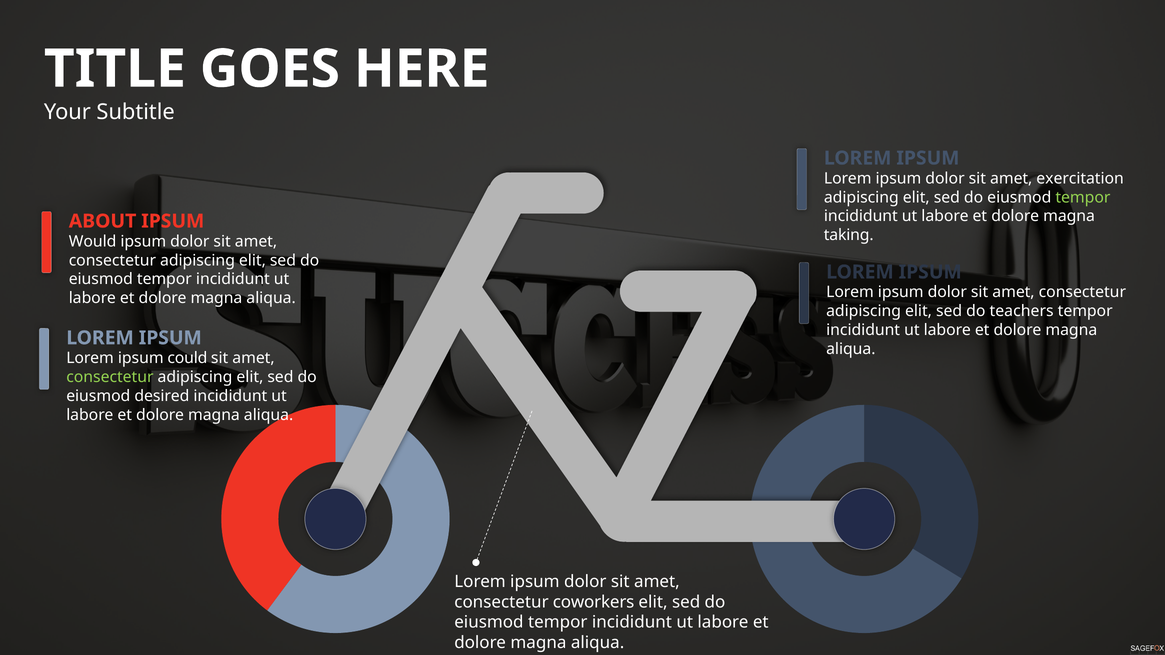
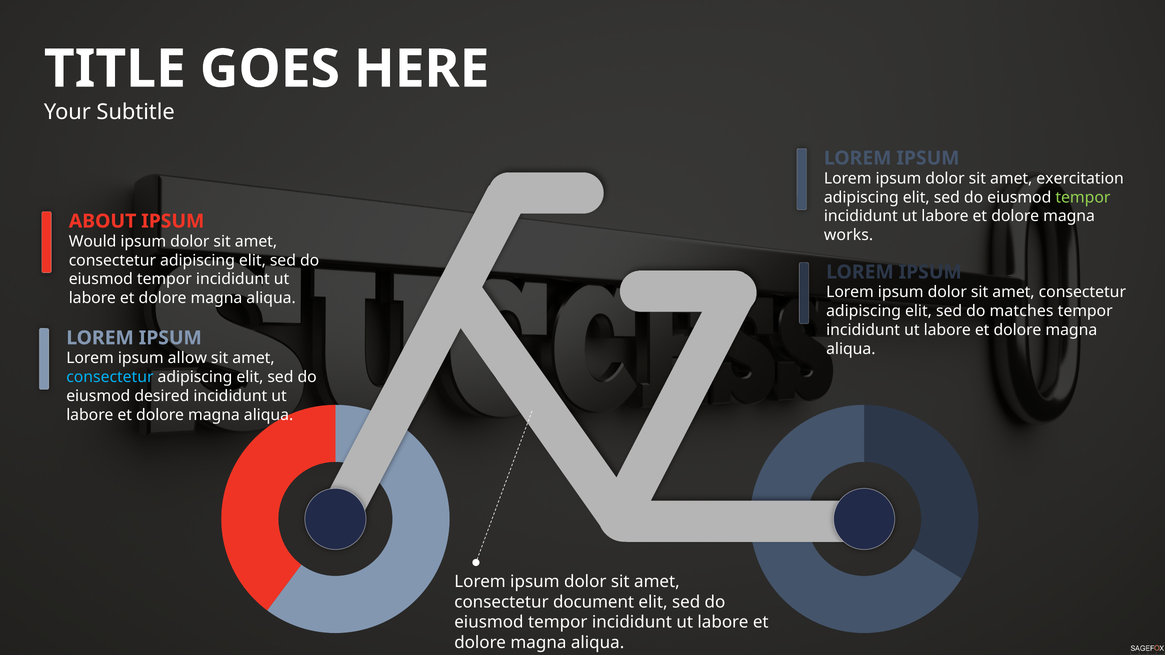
taking: taking -> works (849, 235)
teachers: teachers -> matches (1022, 311)
could: could -> allow (187, 358)
consectetur colour: light green -> light blue (110, 377)
coworkers: coworkers -> document (594, 602)
